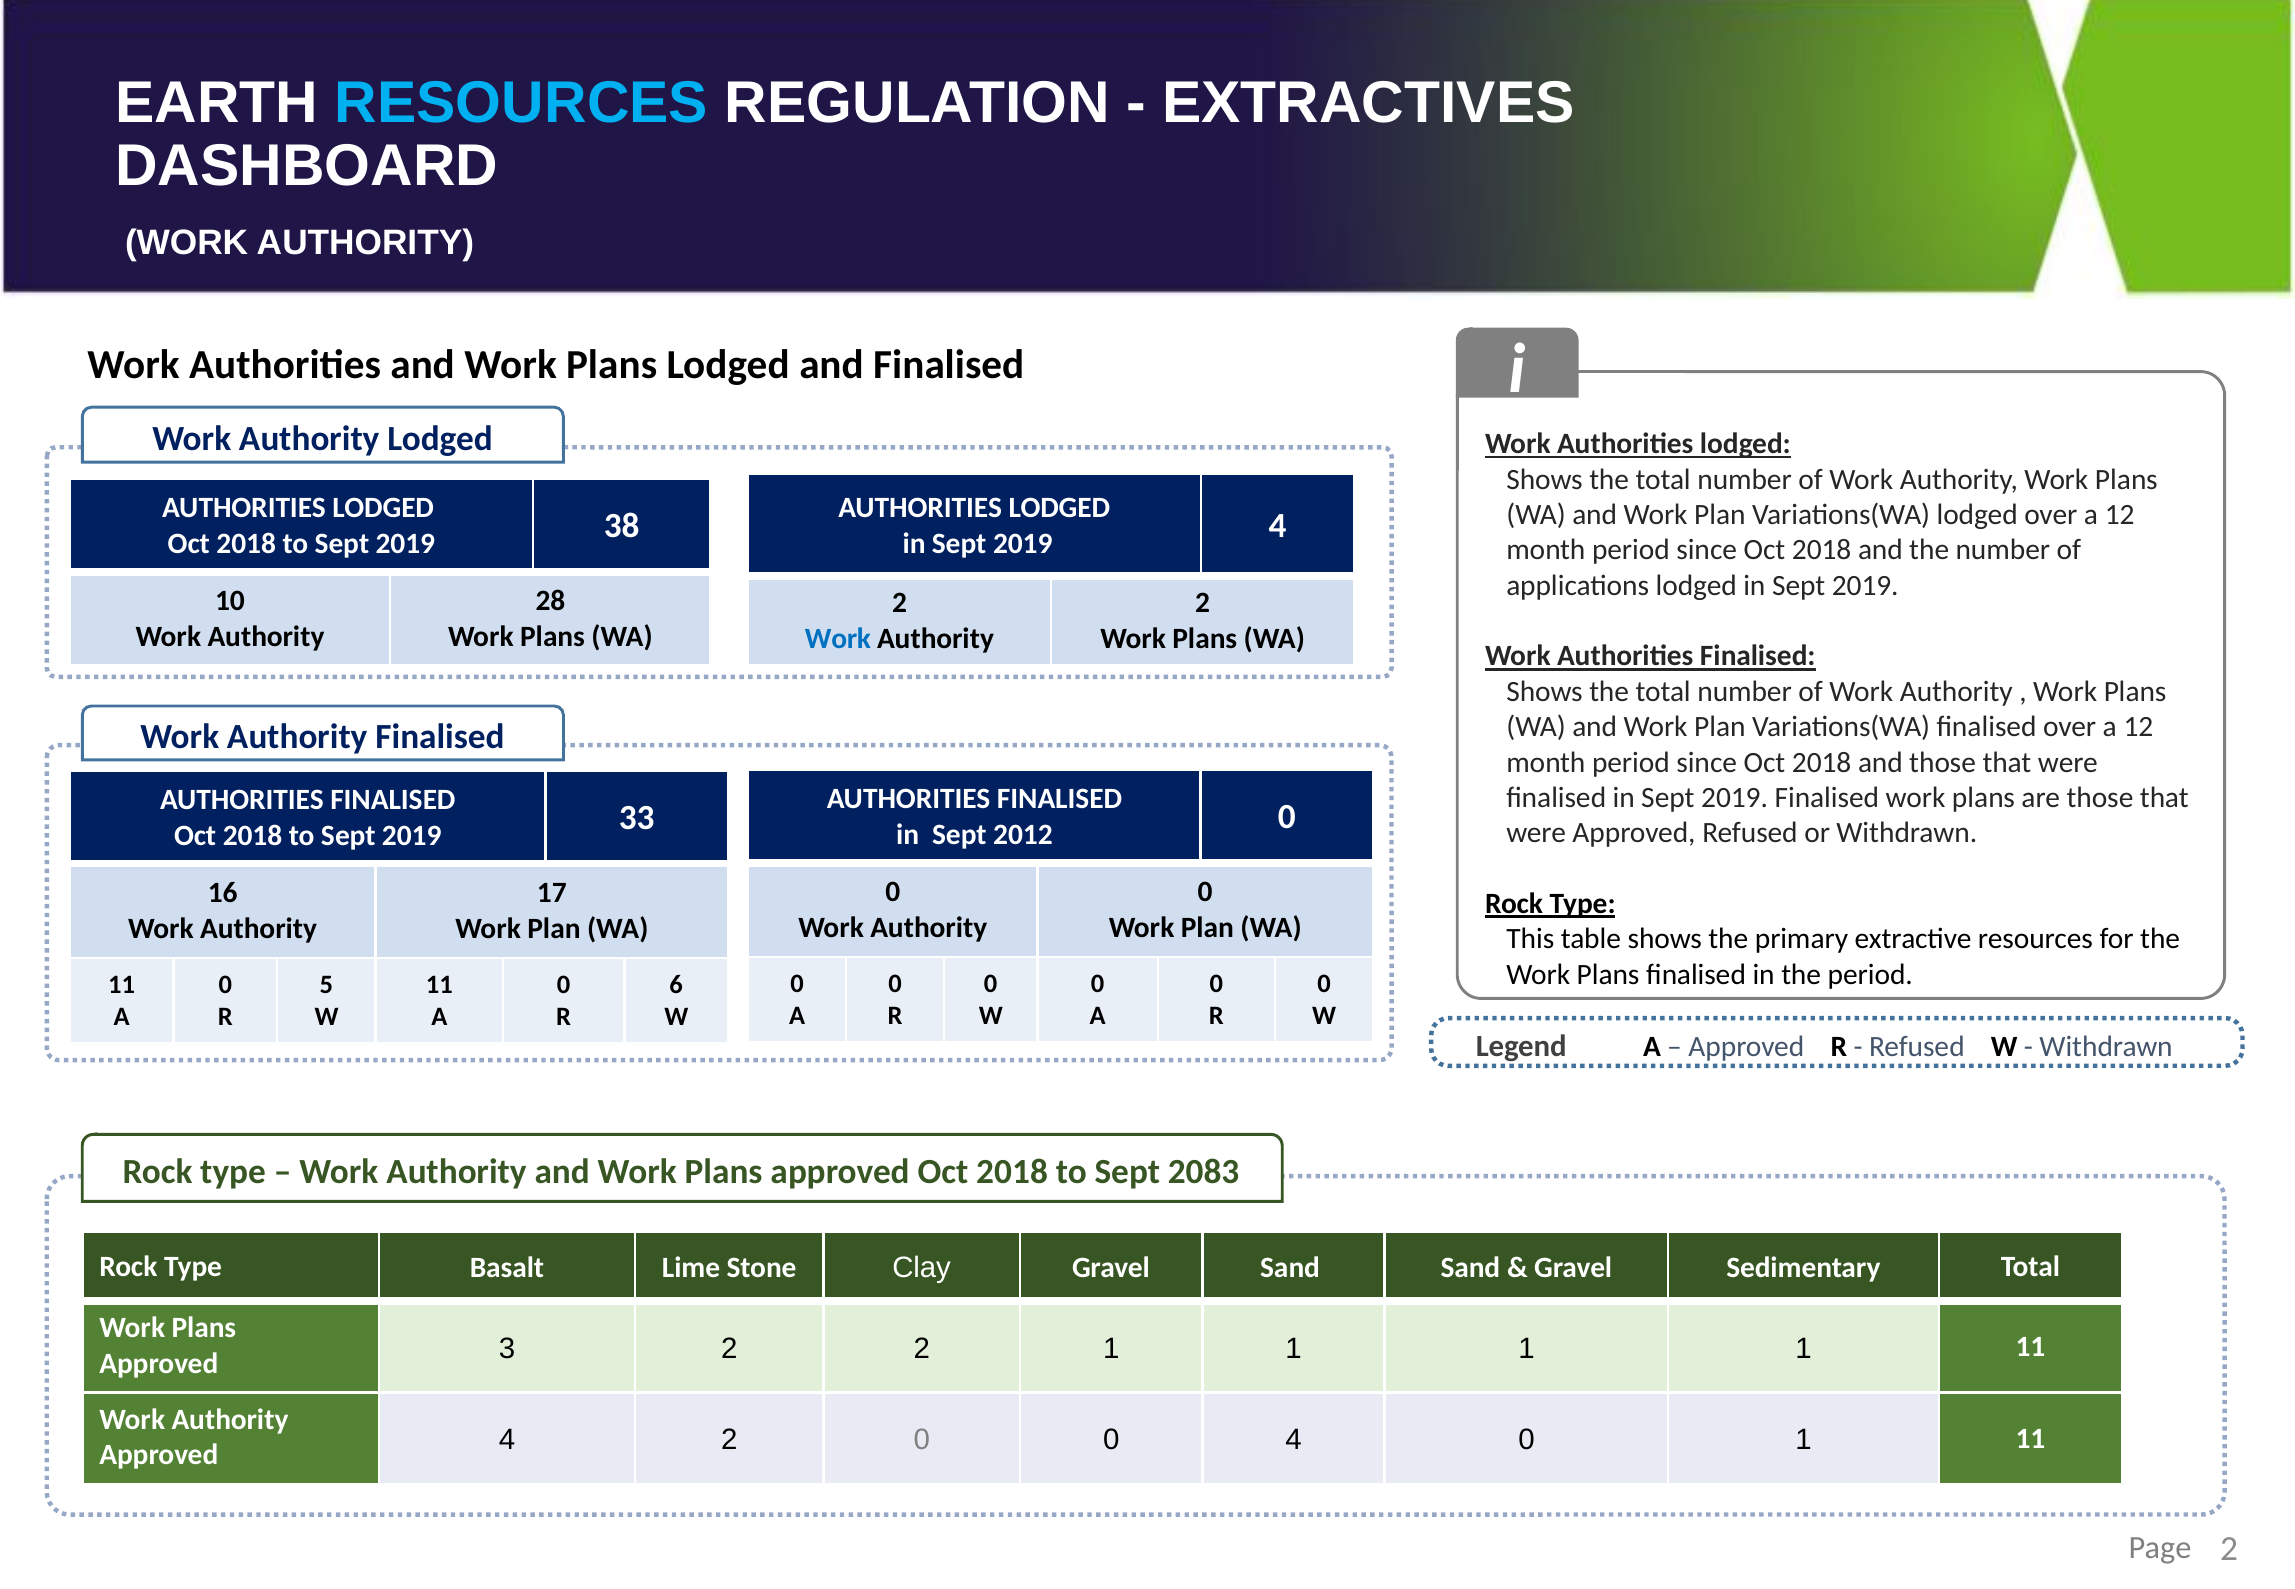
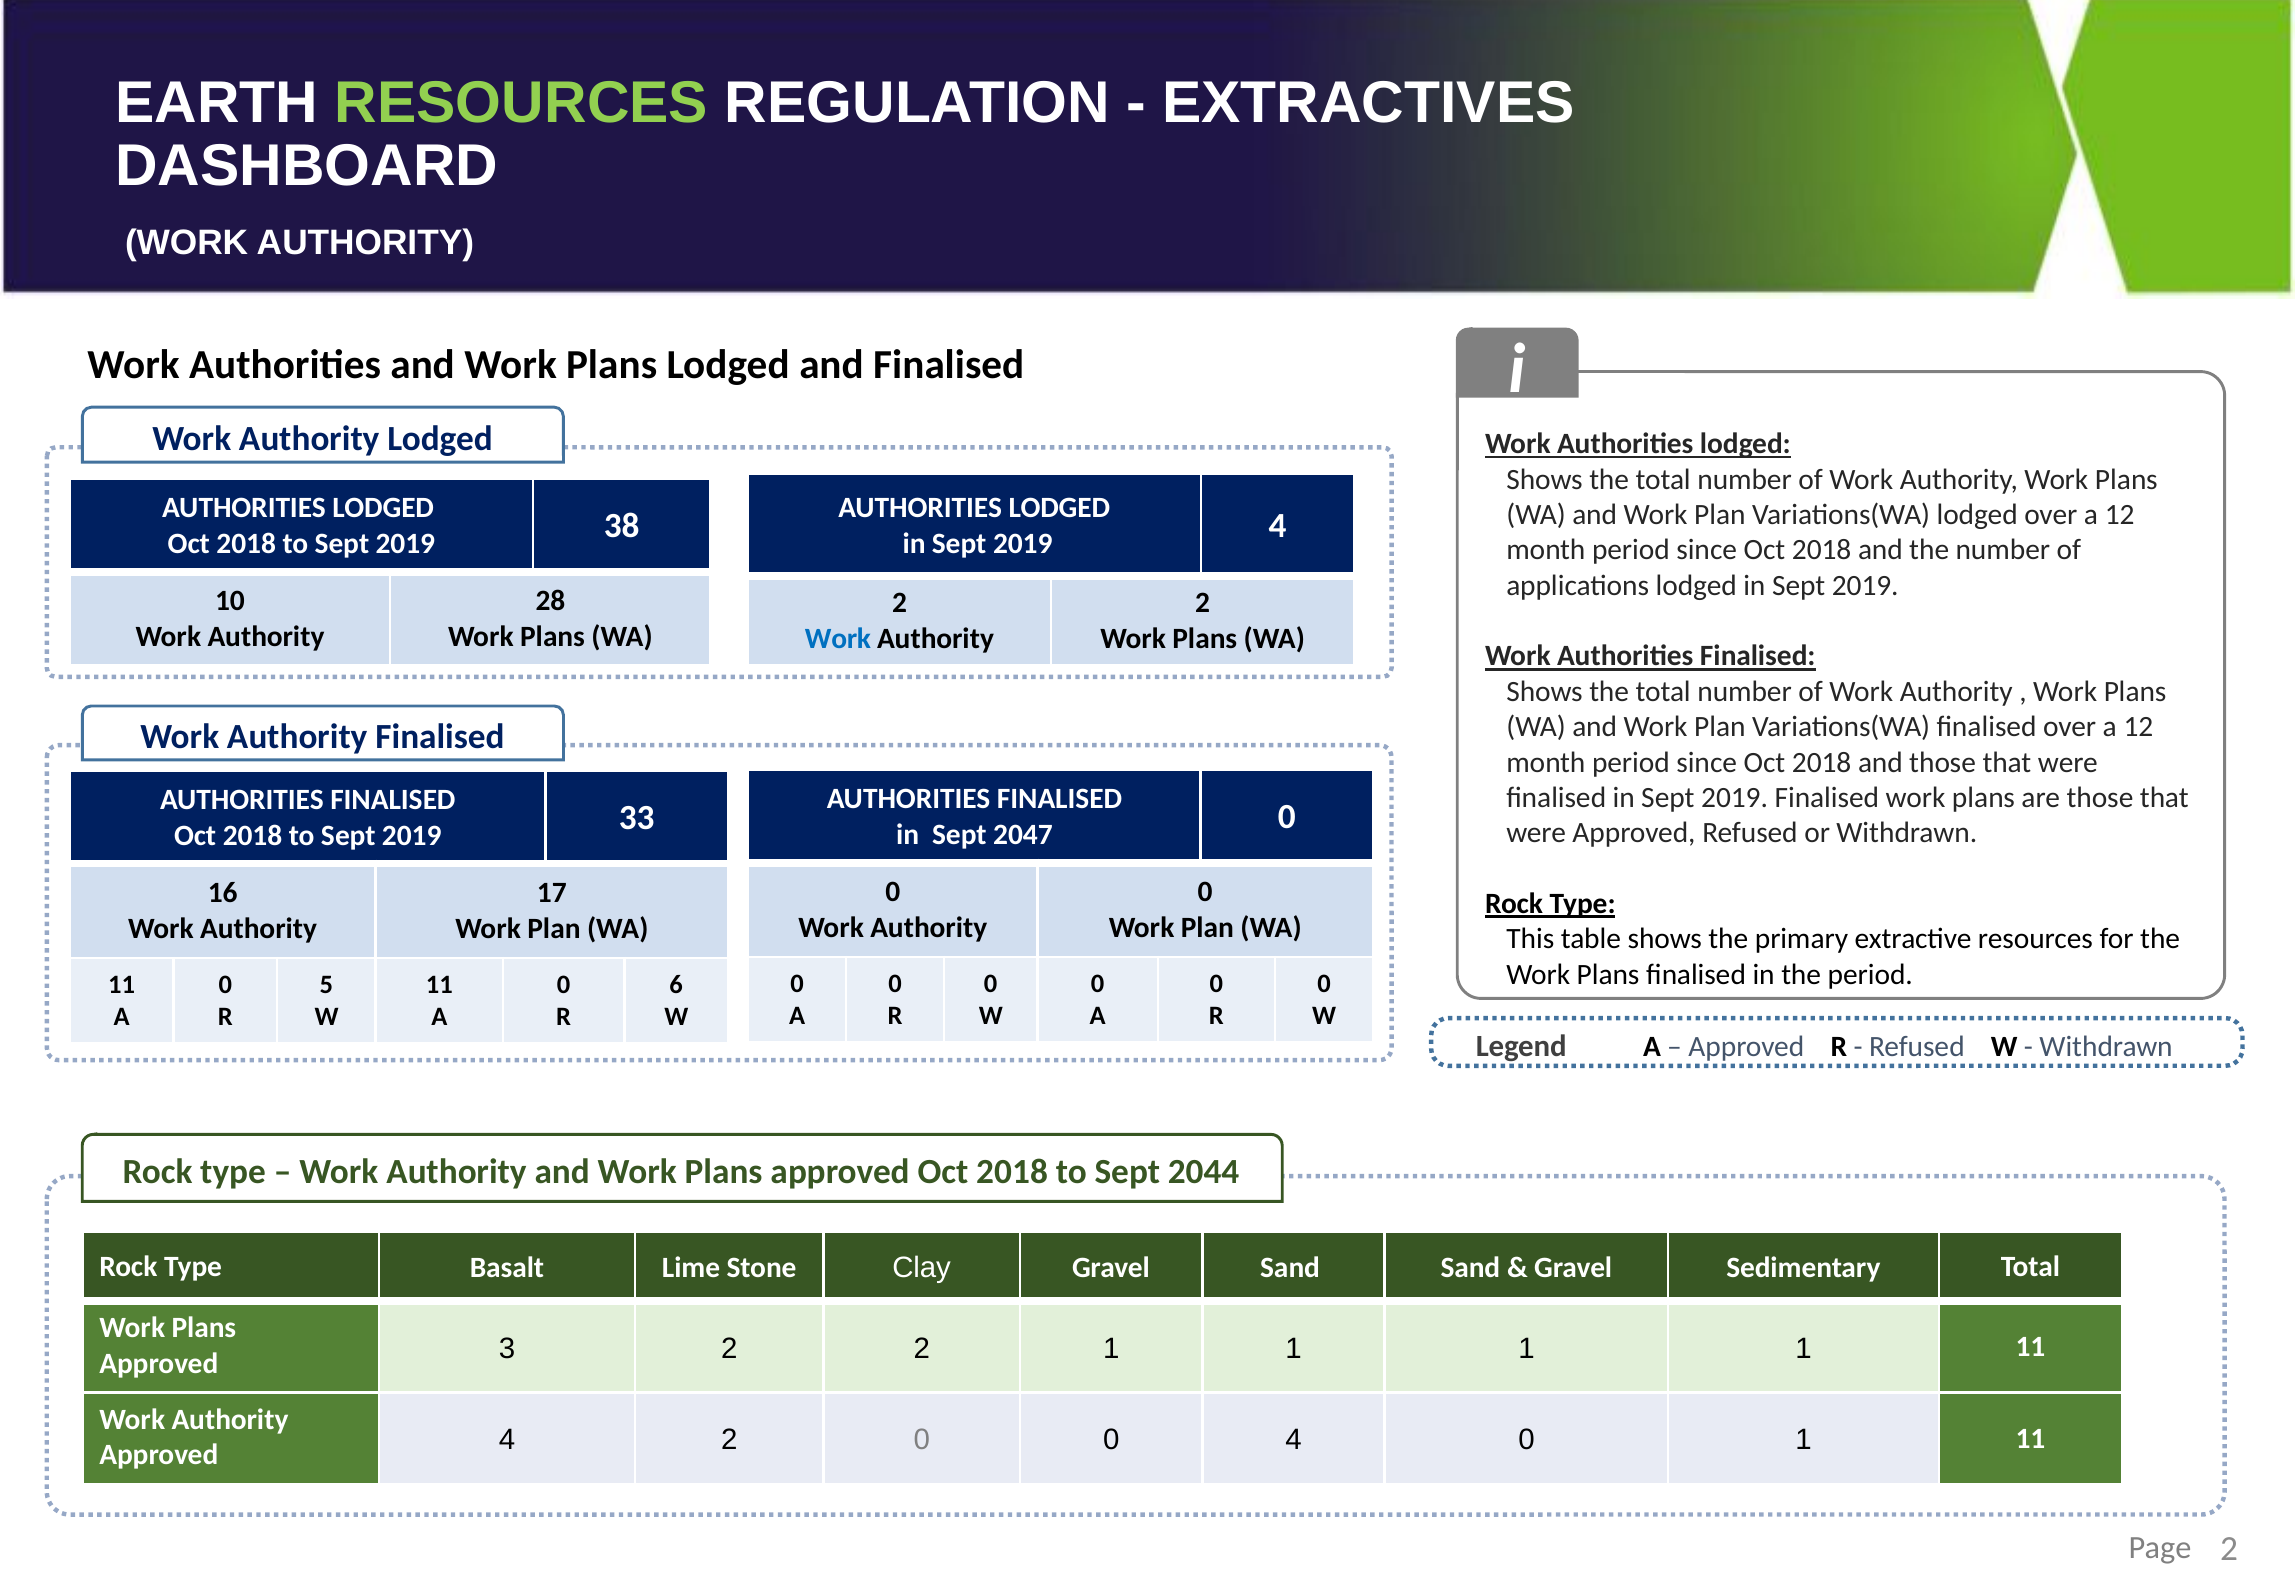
RESOURCES colour: light blue -> light green (521, 103)
2012: 2012 -> 2047 (1023, 834)
2083: 2083 -> 2044 (1204, 1172)
